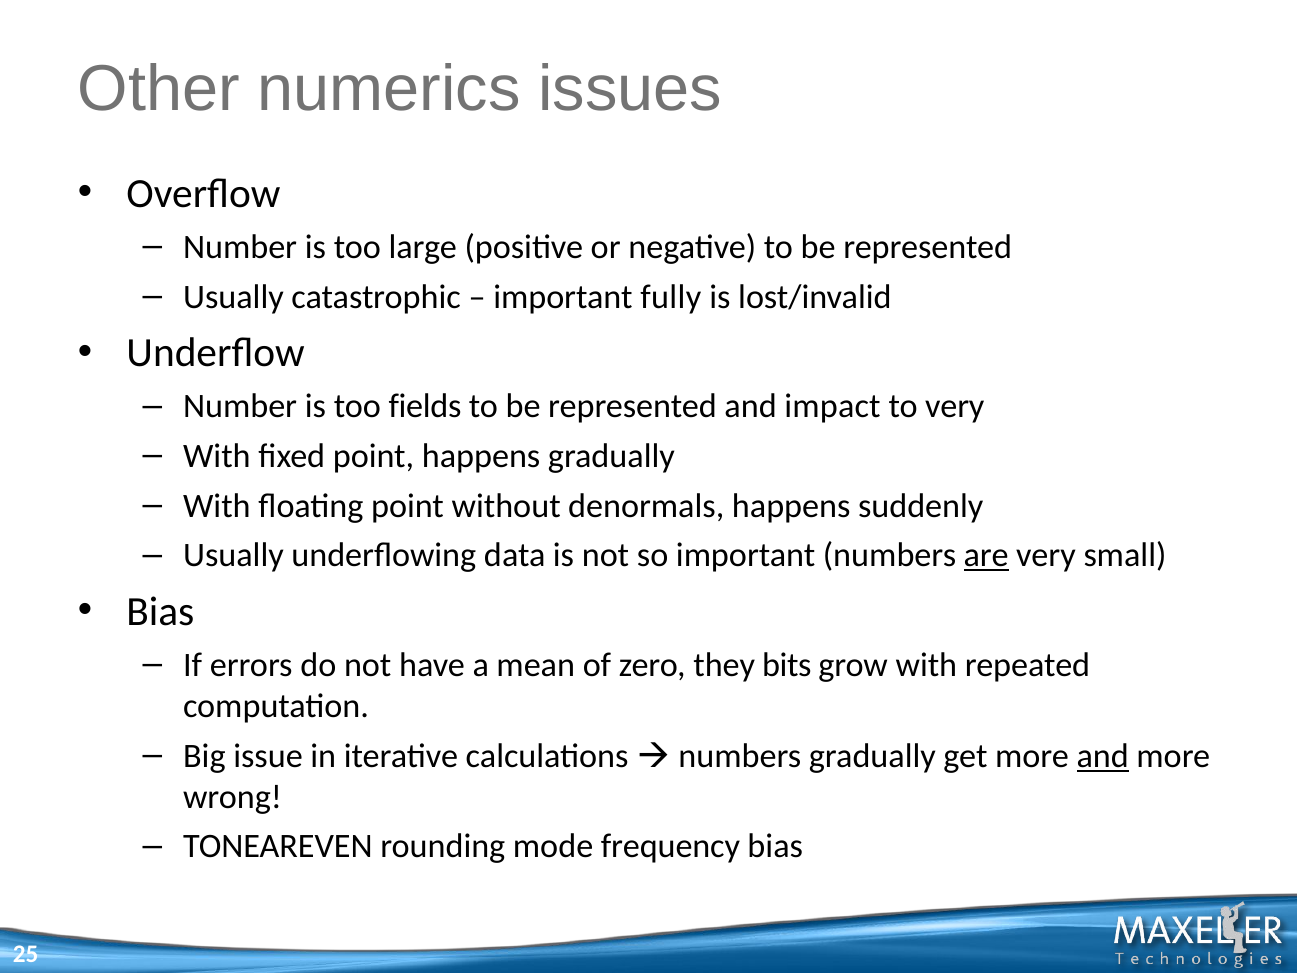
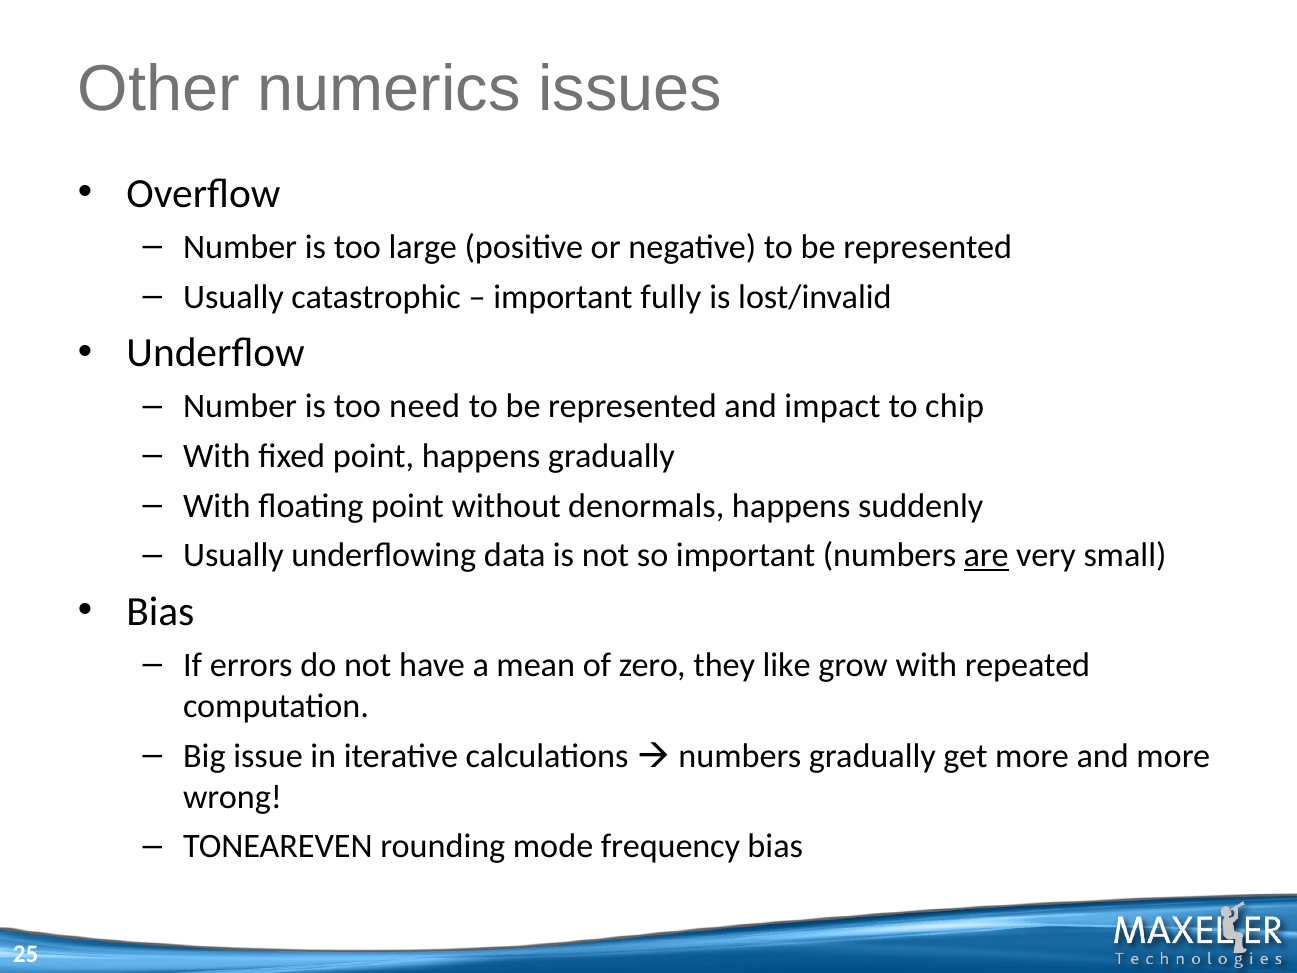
fields: fields -> need (425, 406)
to very: very -> chip (955, 406)
bits: bits -> like (787, 665)
and underline: present -> none (1103, 756)
